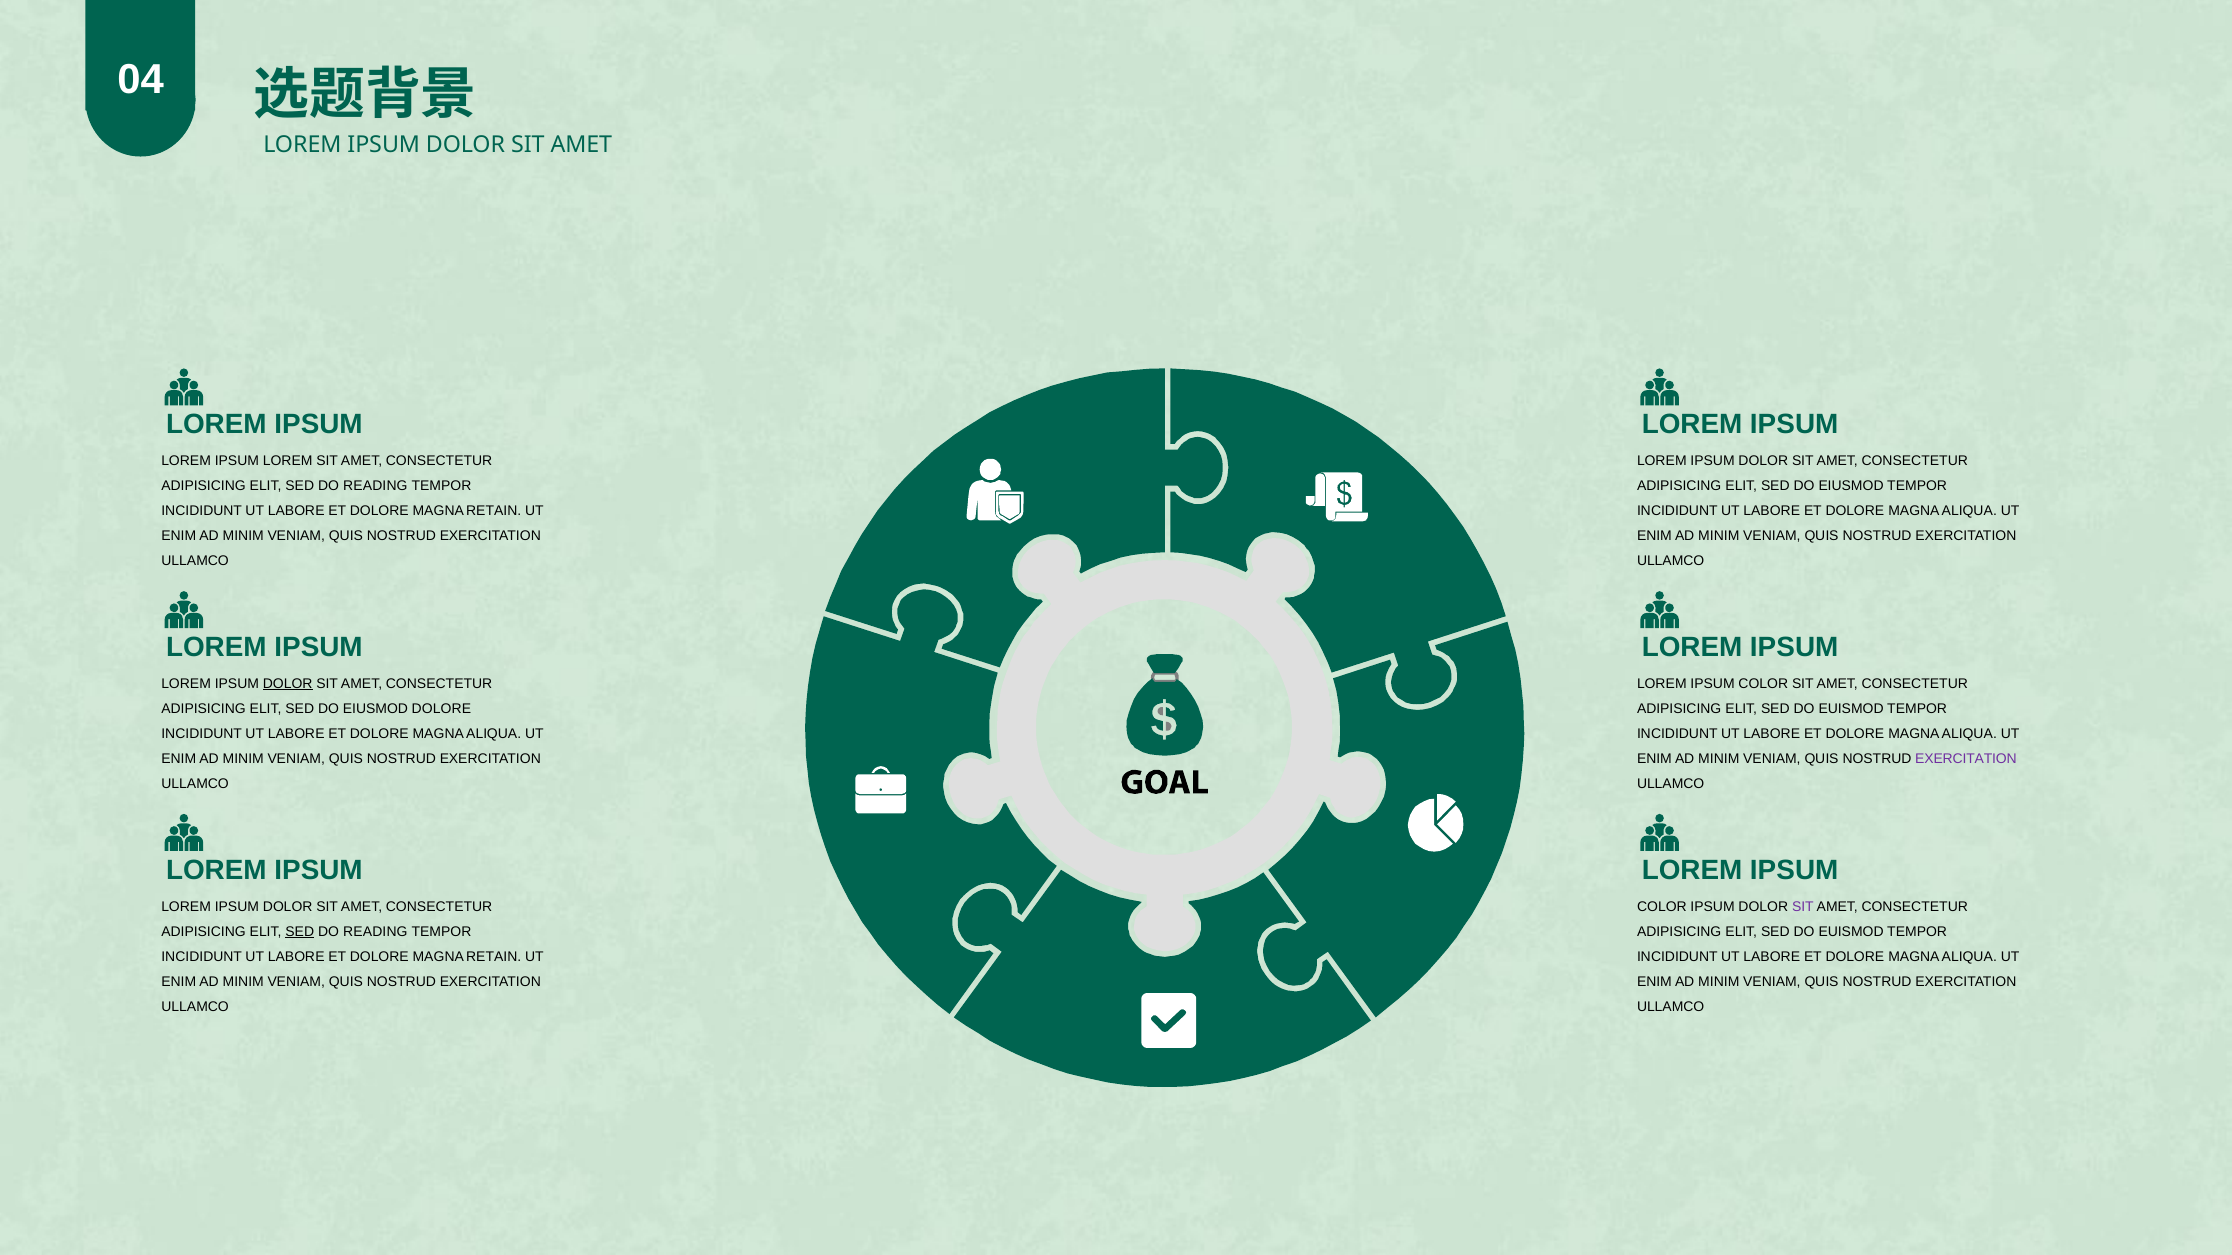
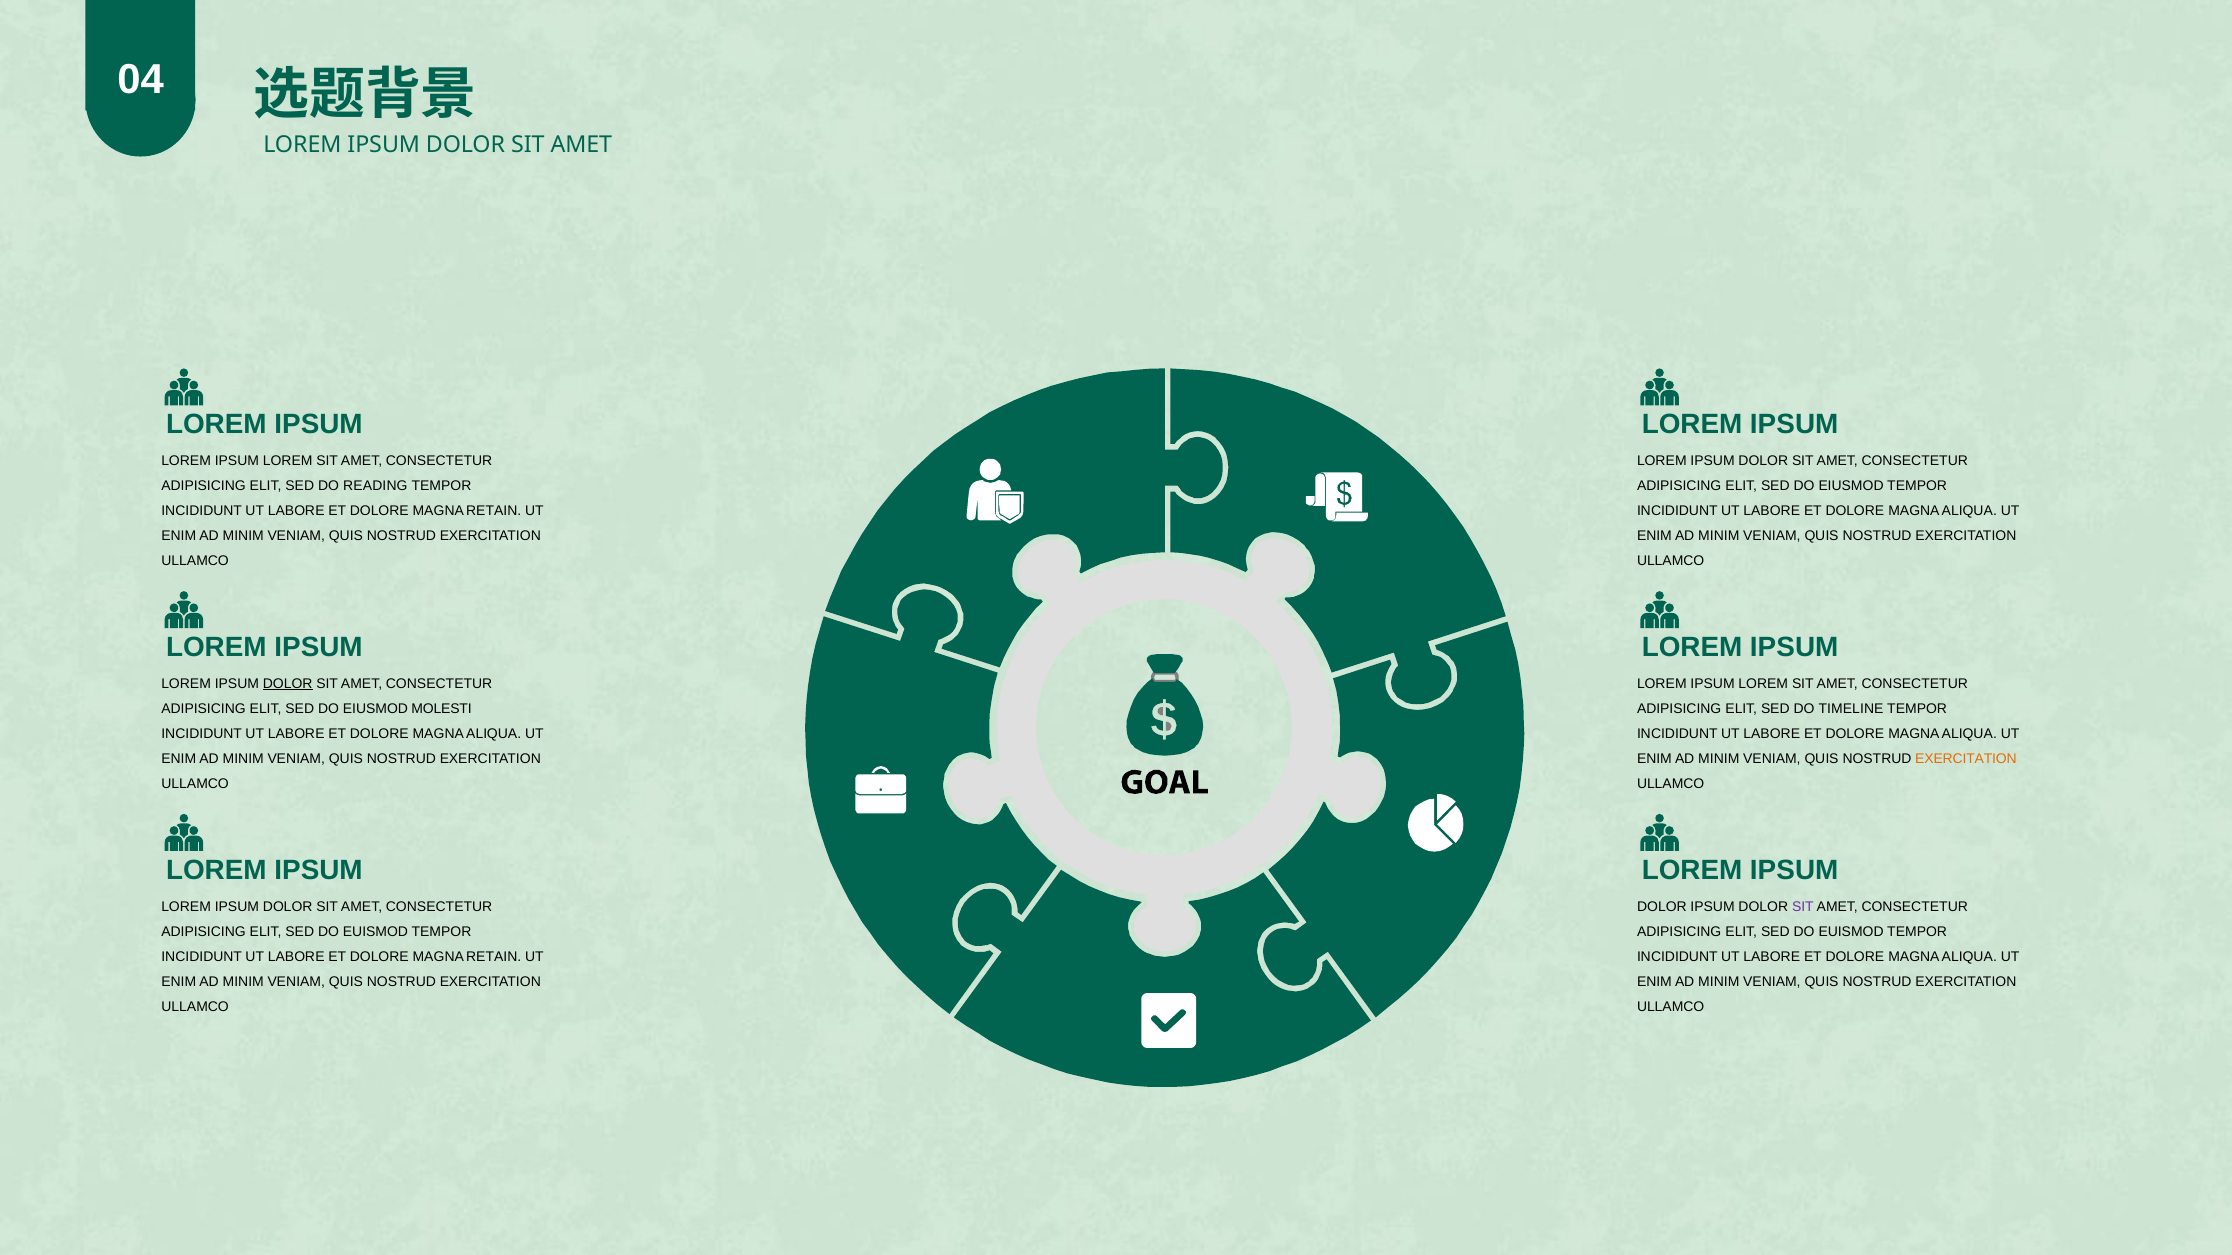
COLOR: COLOR -> LOREM (1763, 684)
EIUSMOD DOLORE: DOLORE -> MOLESTI (442, 709)
EUISMOD: EUISMOD -> TIMELINE (1851, 709)
EXERCITATION colour: purple -> orange (1966, 759)
COLOR: COLOR -> DOLOR (1662, 907)
SED underline: present -> none (300, 932)
READING: READING -> EUISMOD (375, 932)
